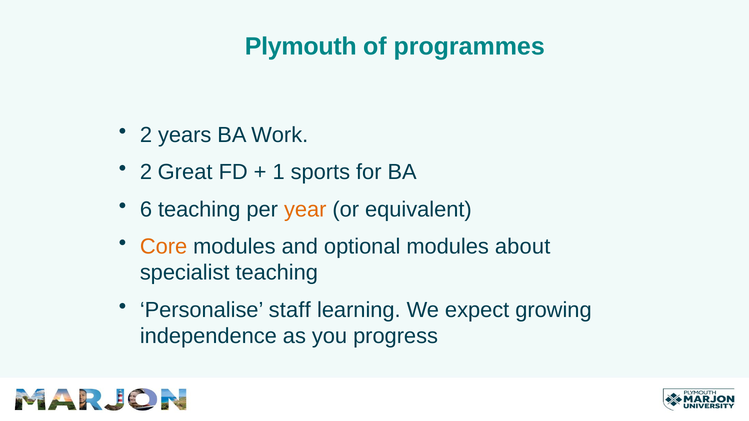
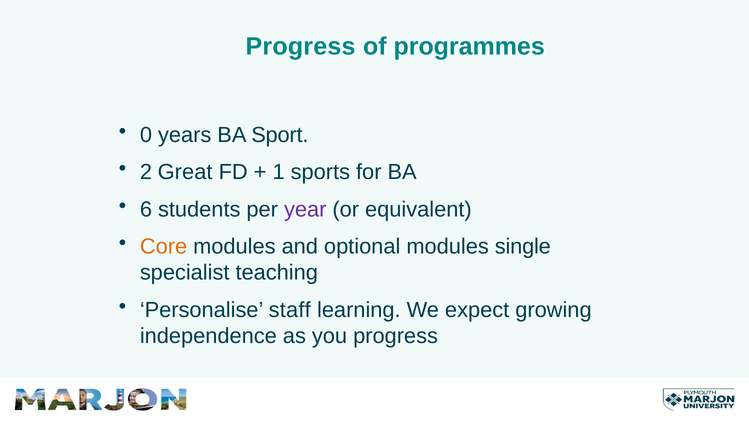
Plymouth: Plymouth -> Progress (301, 46)
2: 2 -> 0 (146, 135)
Work: Work -> Sport (280, 135)
6 teaching: teaching -> students (199, 210)
year colour: orange -> purple (305, 210)
about: about -> single (523, 247)
